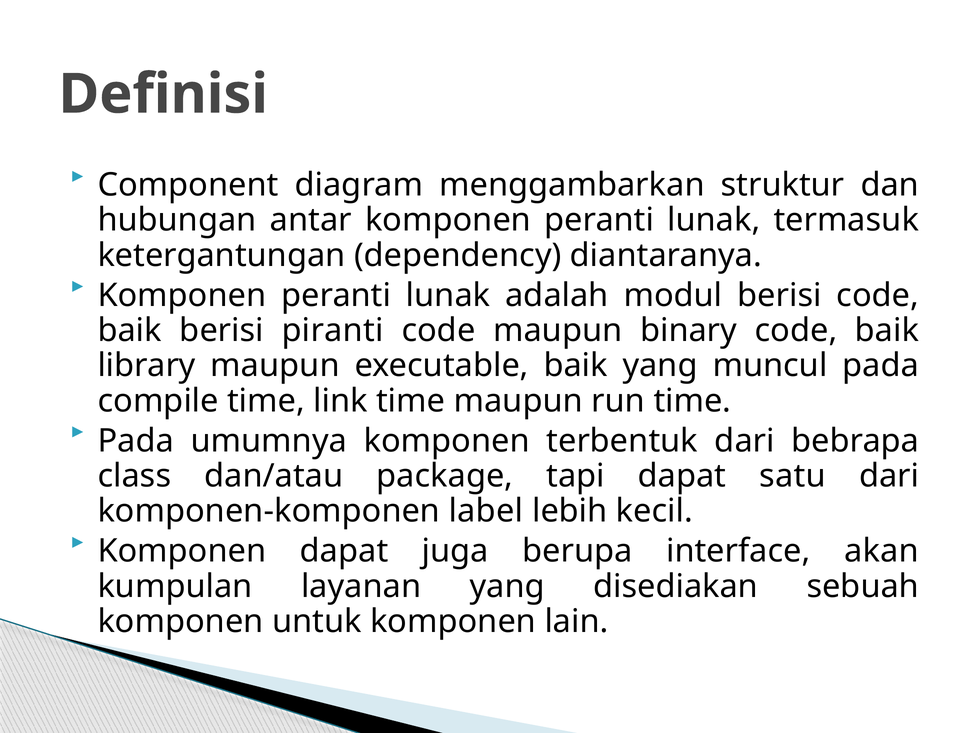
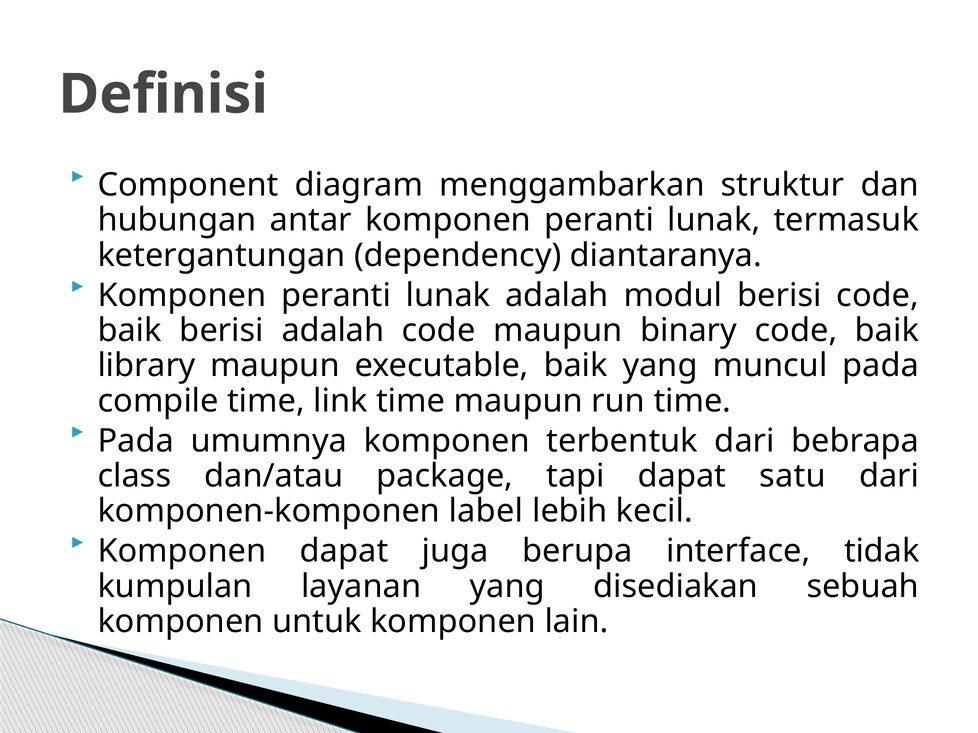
berisi piranti: piranti -> adalah (333, 331)
akan: akan -> tidak (882, 552)
